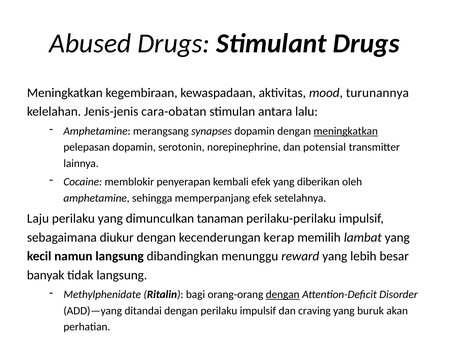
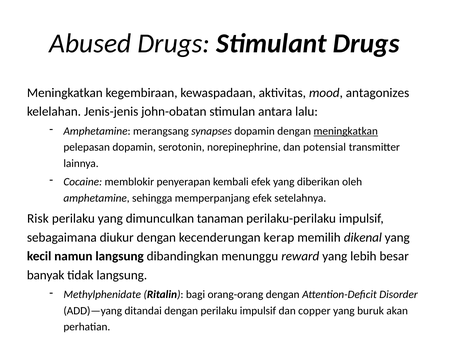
turunannya: turunannya -> antagonizes (378, 93)
cara-obatan: cara-obatan -> john-obatan (174, 112)
Laju: Laju -> Risk (38, 218)
lambat: lambat -> dikenal (363, 237)
dengan underline: present -> none (283, 294)
craving: craving -> copper (314, 311)
